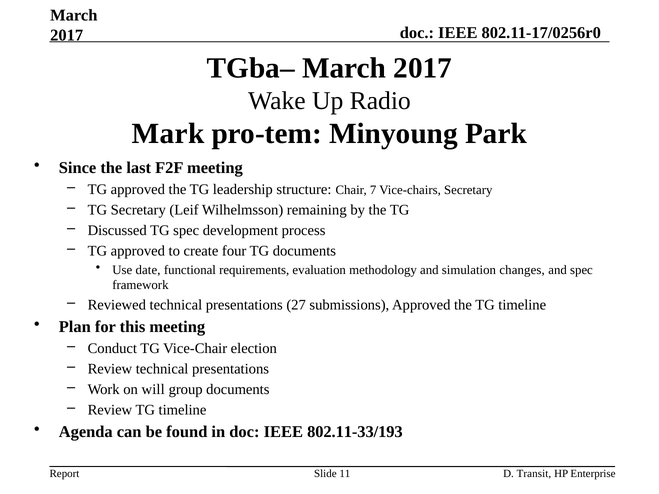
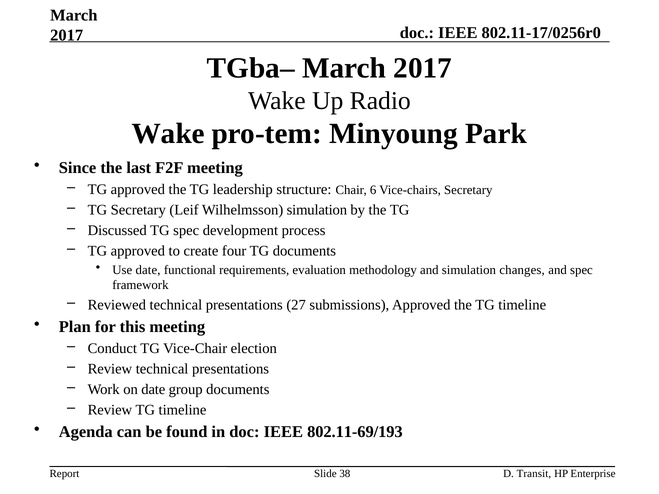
Mark: Mark -> Wake (168, 134)
7: 7 -> 6 (373, 190)
Wilhelmsson remaining: remaining -> simulation (317, 210)
on will: will -> date (153, 389)
802.11-33/193: 802.11-33/193 -> 802.11-69/193 (355, 432)
11: 11 -> 38 (345, 474)
